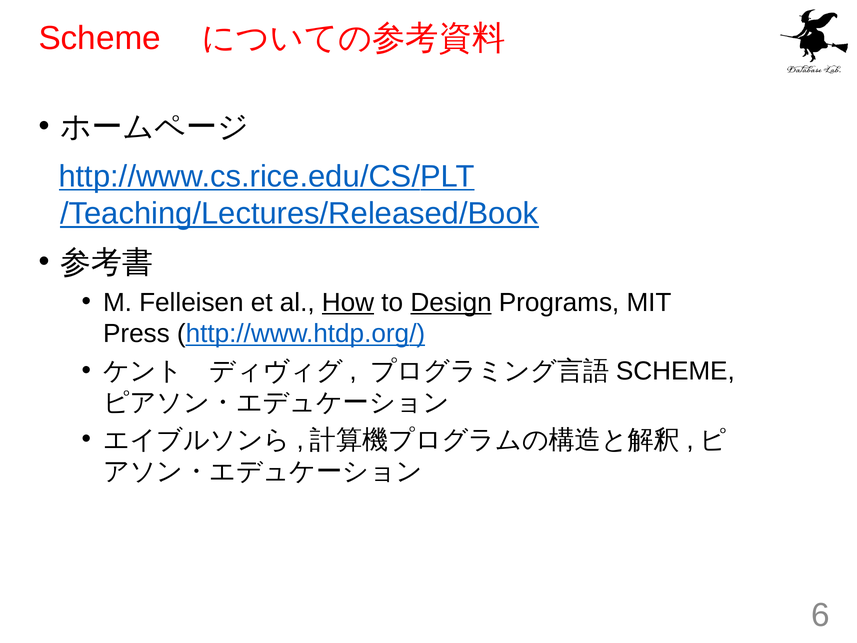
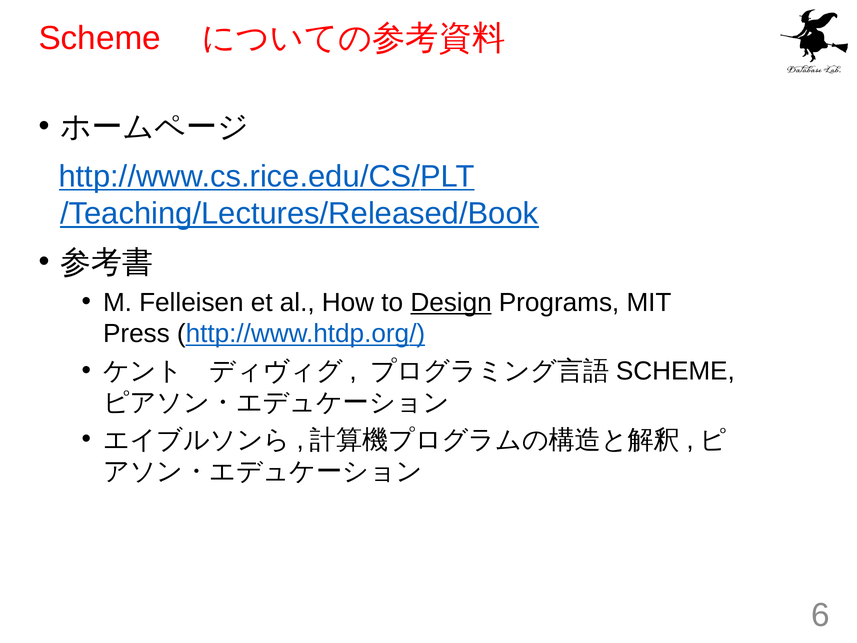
How underline: present -> none (348, 302)
